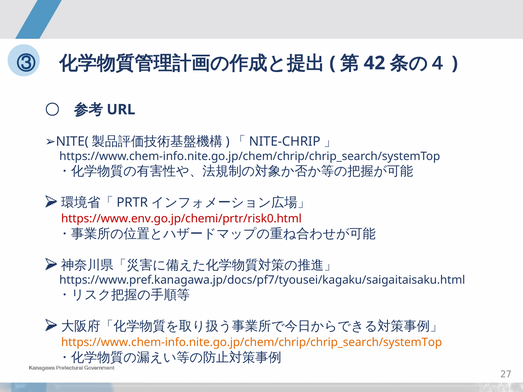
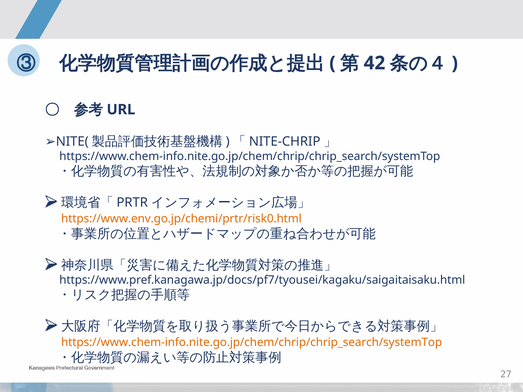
https://www.env.go.jp/chemi/prtr/risk0.html colour: red -> orange (181, 219)
